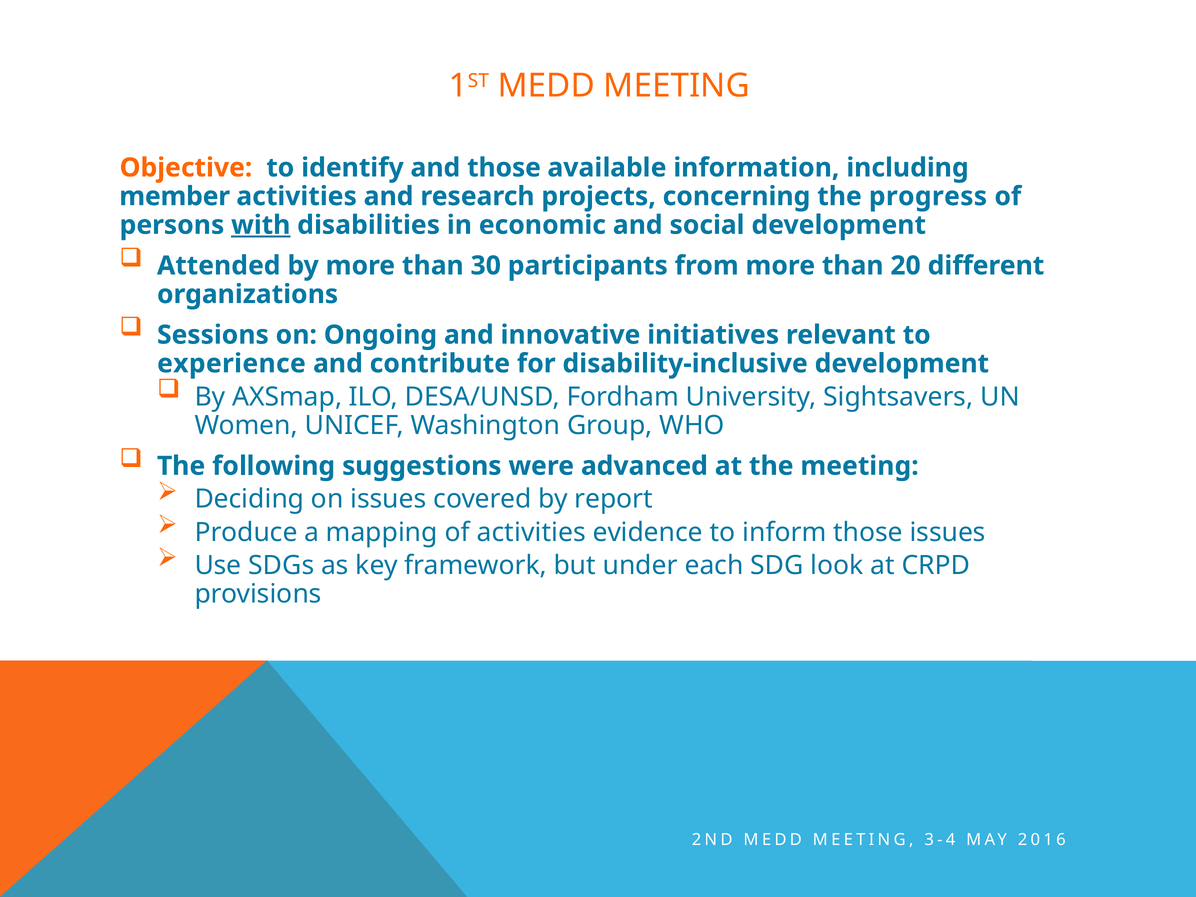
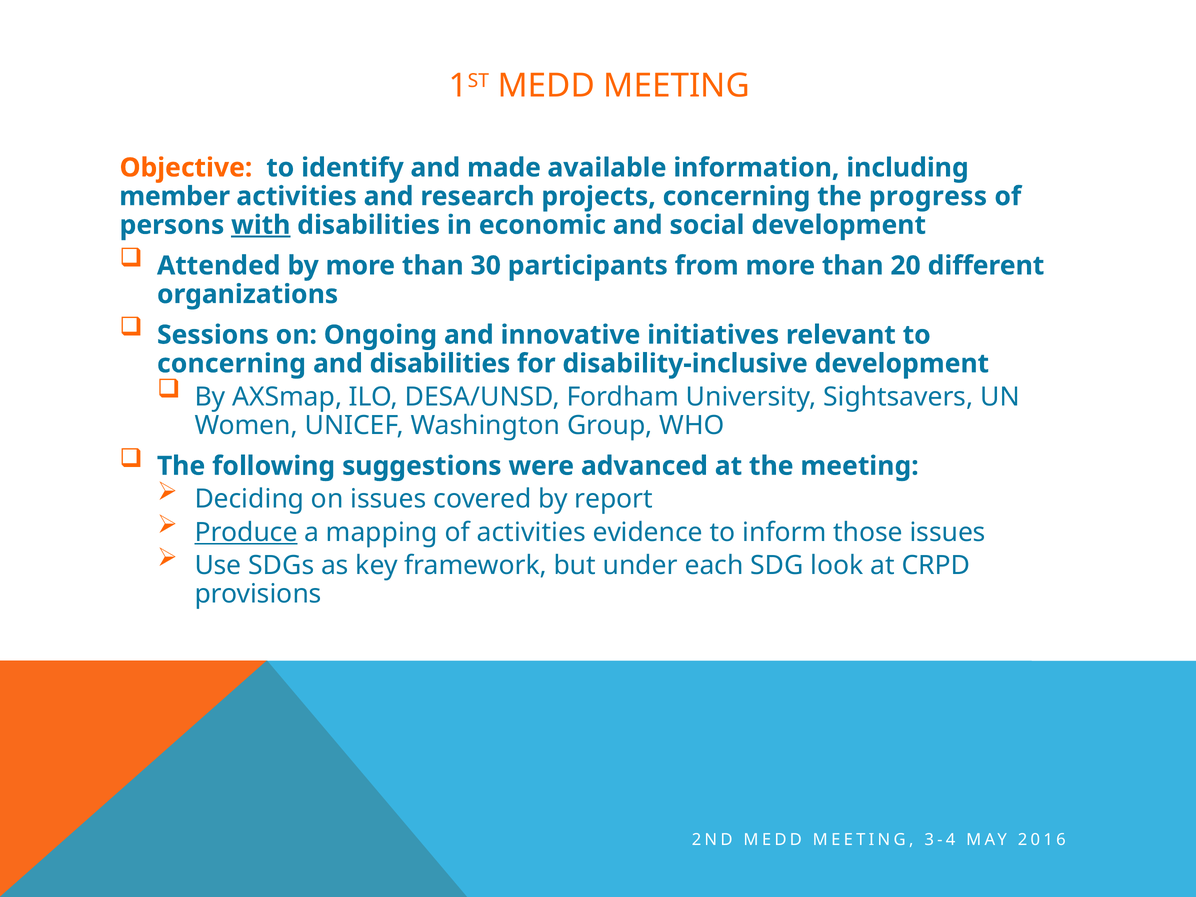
and those: those -> made (504, 168)
experience: experience -> concerning (232, 364)
and contribute: contribute -> disabilities (440, 364)
Produce underline: none -> present (246, 532)
